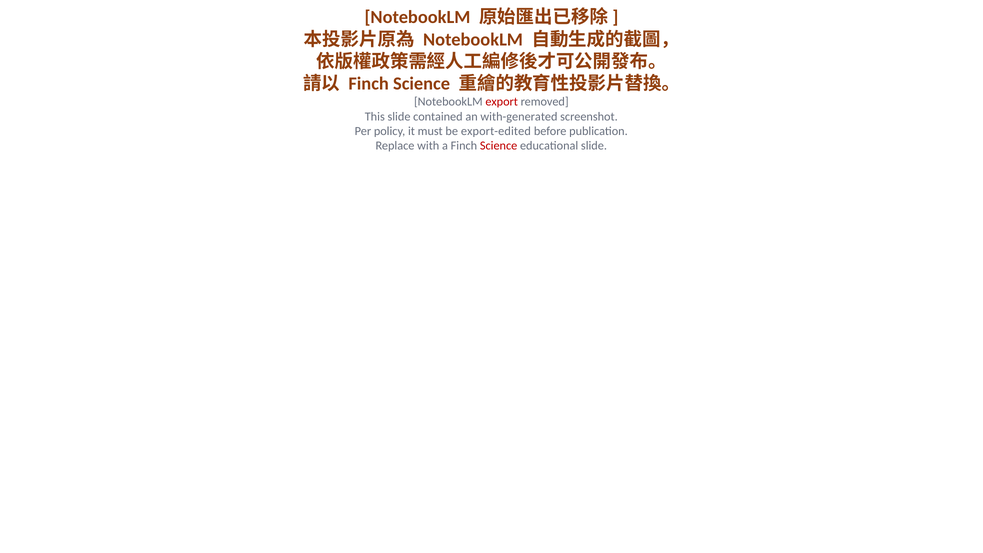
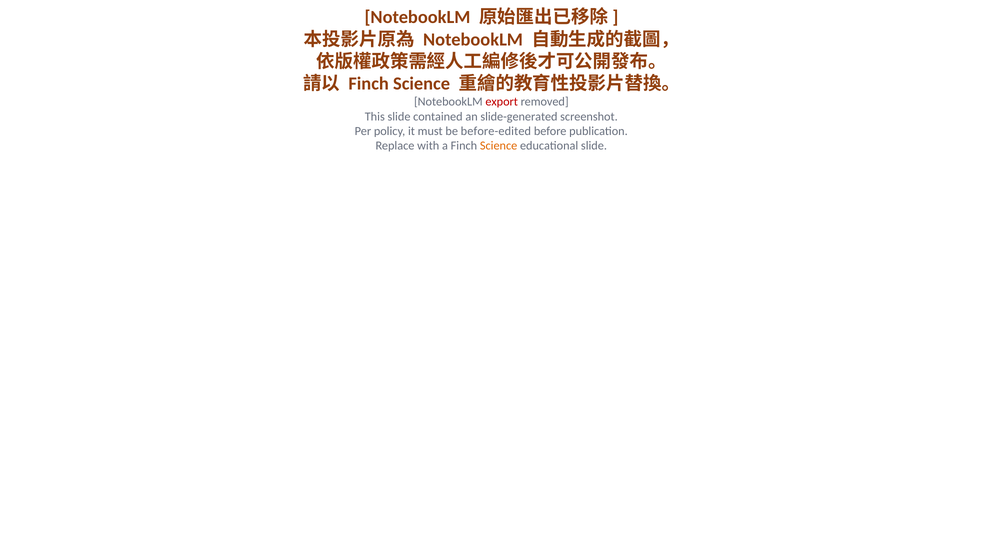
with-generated: with-generated -> slide-generated (519, 116)
export-edited: export-edited -> before-edited (496, 131)
Science colour: red -> orange (499, 146)
